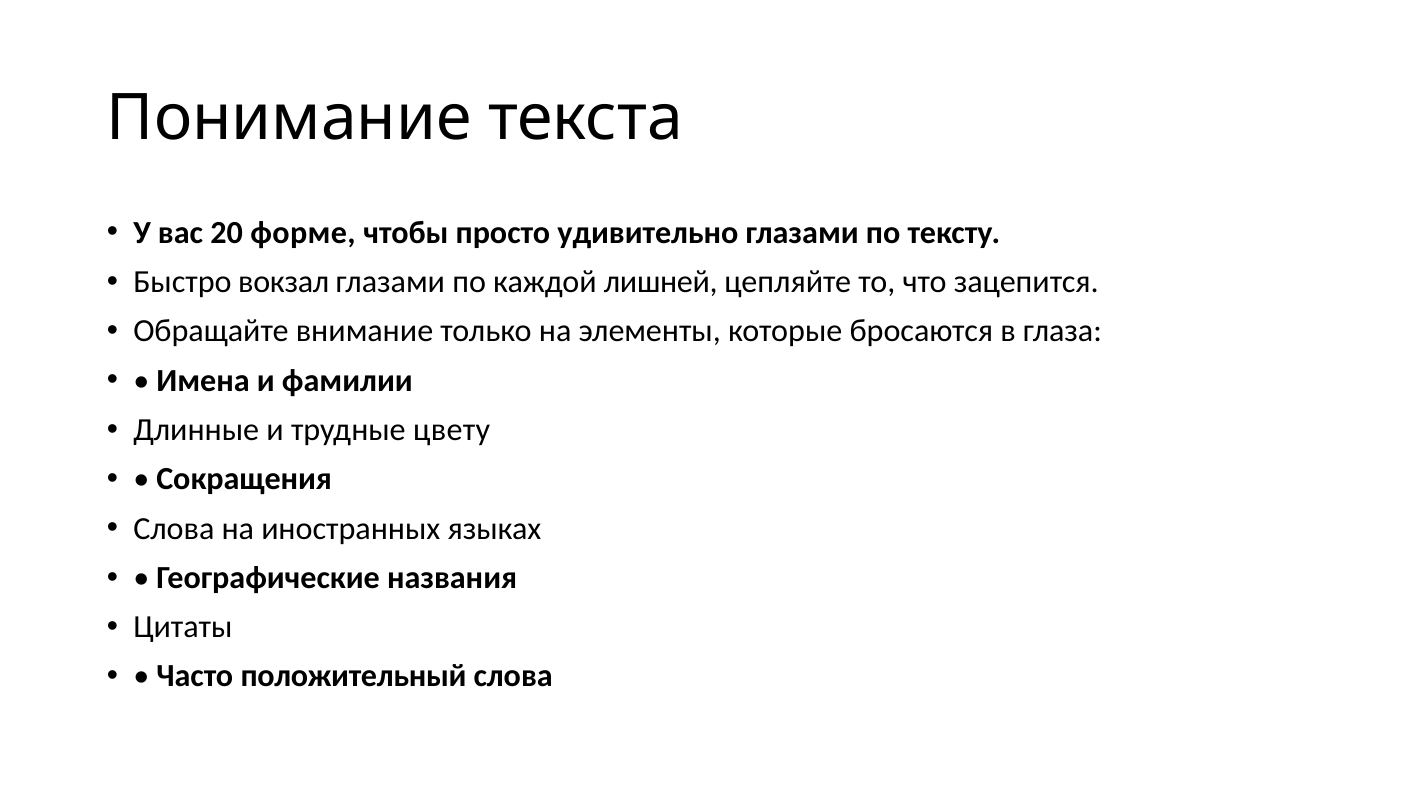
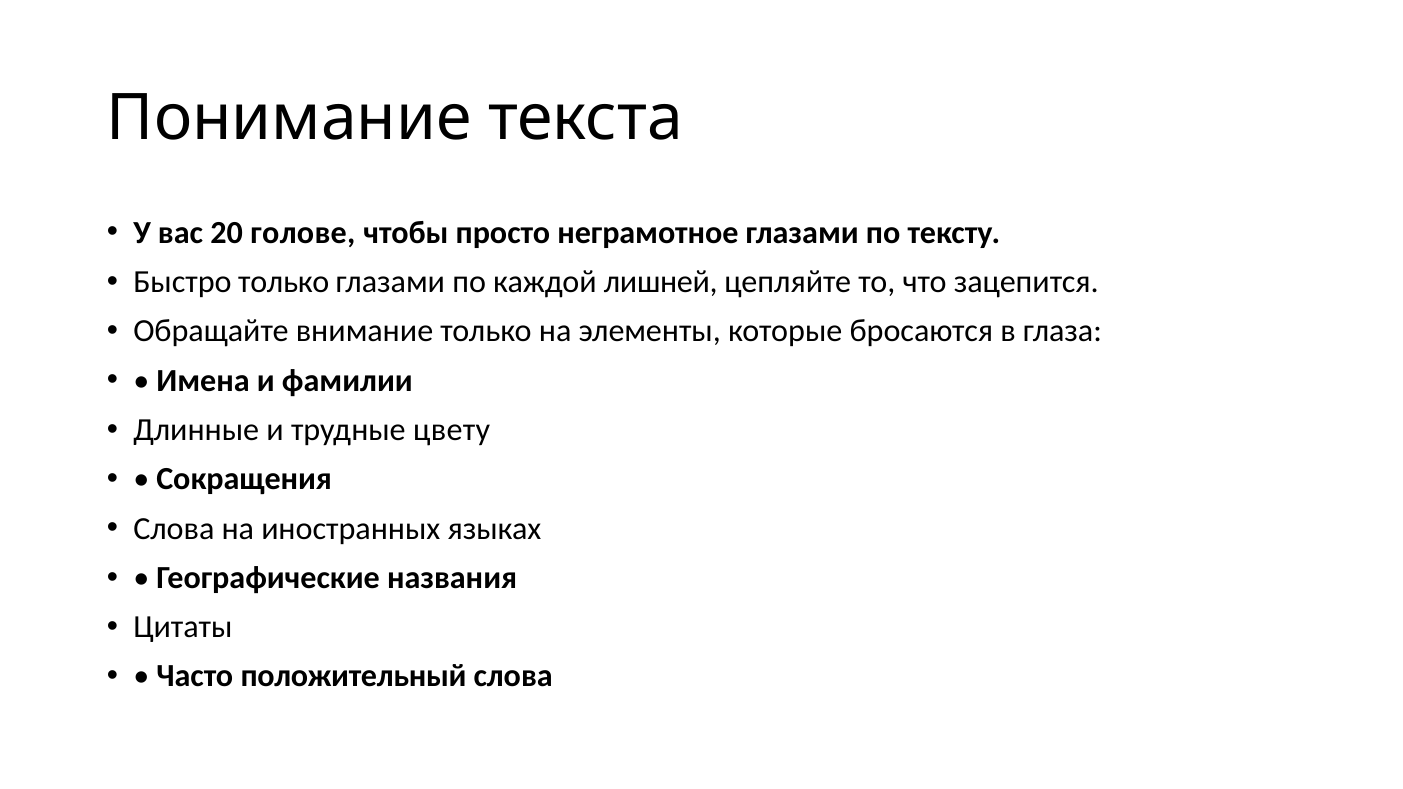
форме: форме -> голове (303, 232)
удивительно: удивительно -> неграмотное (648, 232)
Быстро вокзал: вокзал -> только (284, 282)
